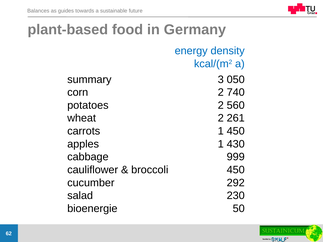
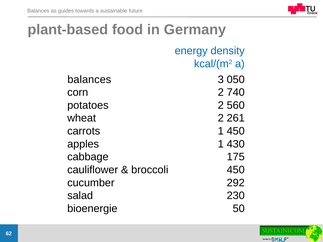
summary: summary -> balances (89, 80)
999: 999 -> 175 (236, 157)
